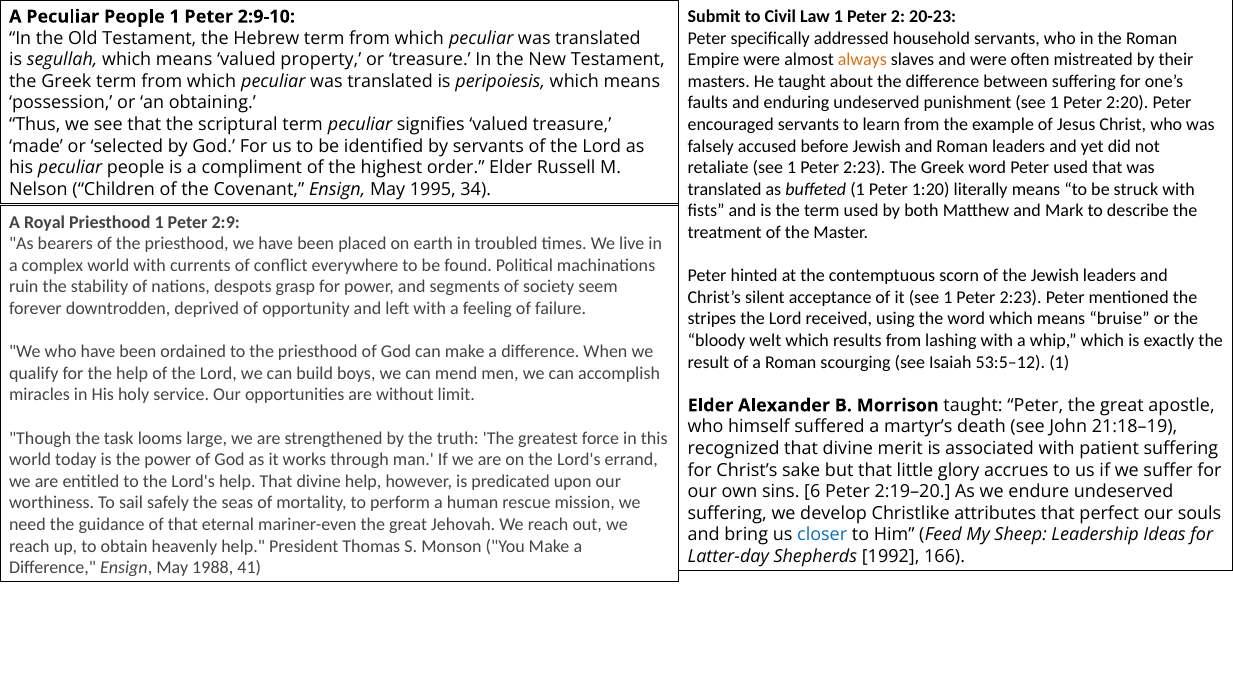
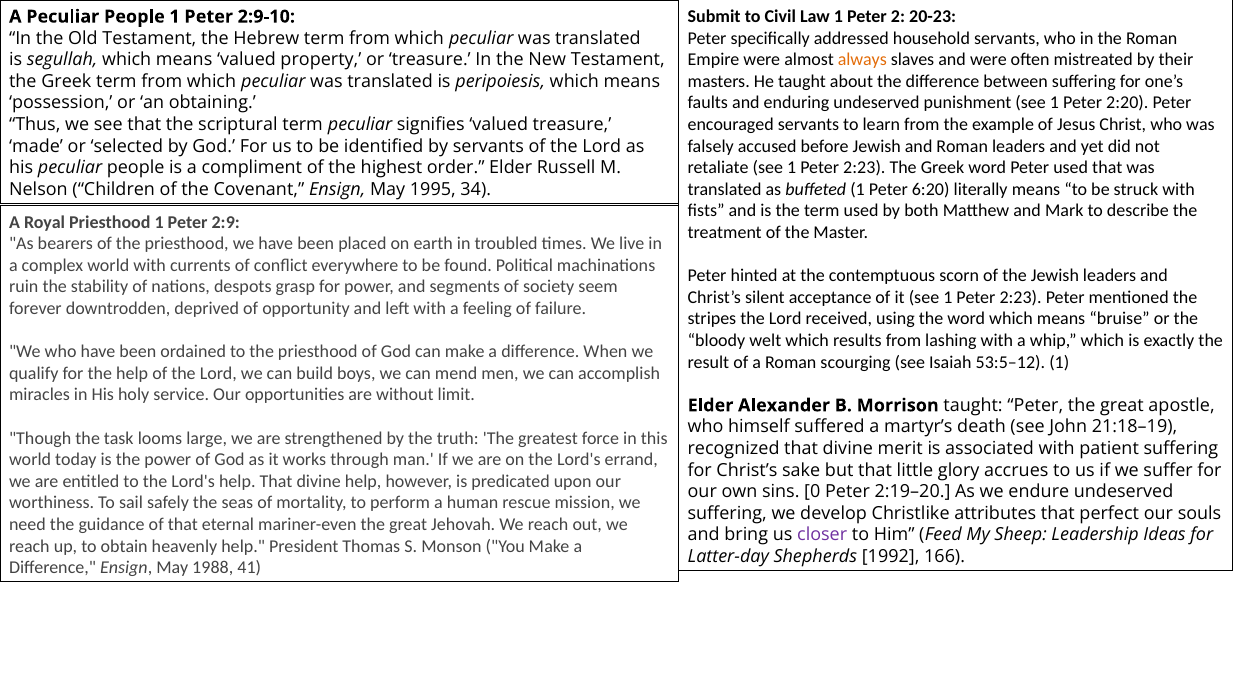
1:20: 1:20 -> 6:20 (931, 189)
6: 6 -> 0 (812, 492)
closer colour: blue -> purple (822, 535)
